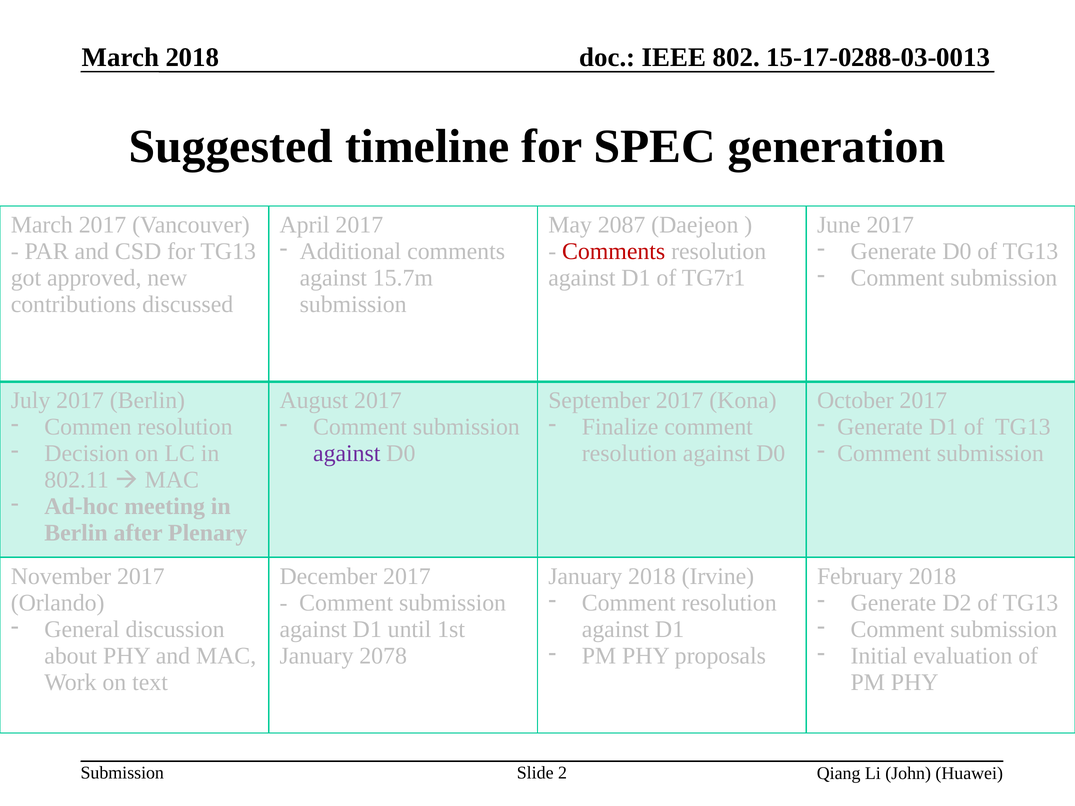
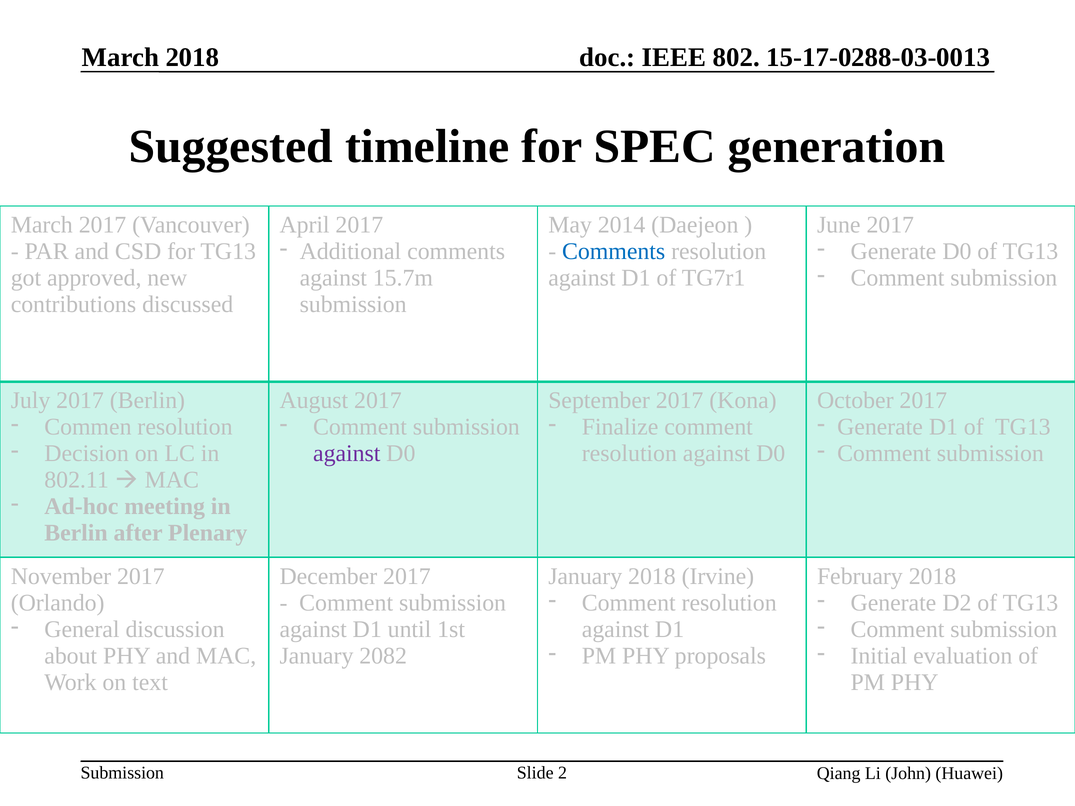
2087: 2087 -> 2014 (622, 225)
Comments colour: red -> blue (614, 251)
2078: 2078 -> 2082 (383, 656)
